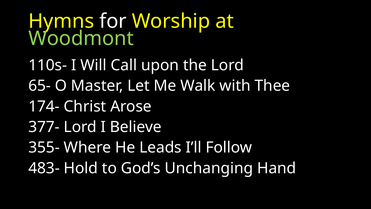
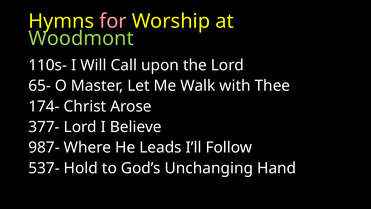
for colour: white -> pink (113, 21)
355-: 355- -> 987- (44, 147)
483-: 483- -> 537- (44, 168)
